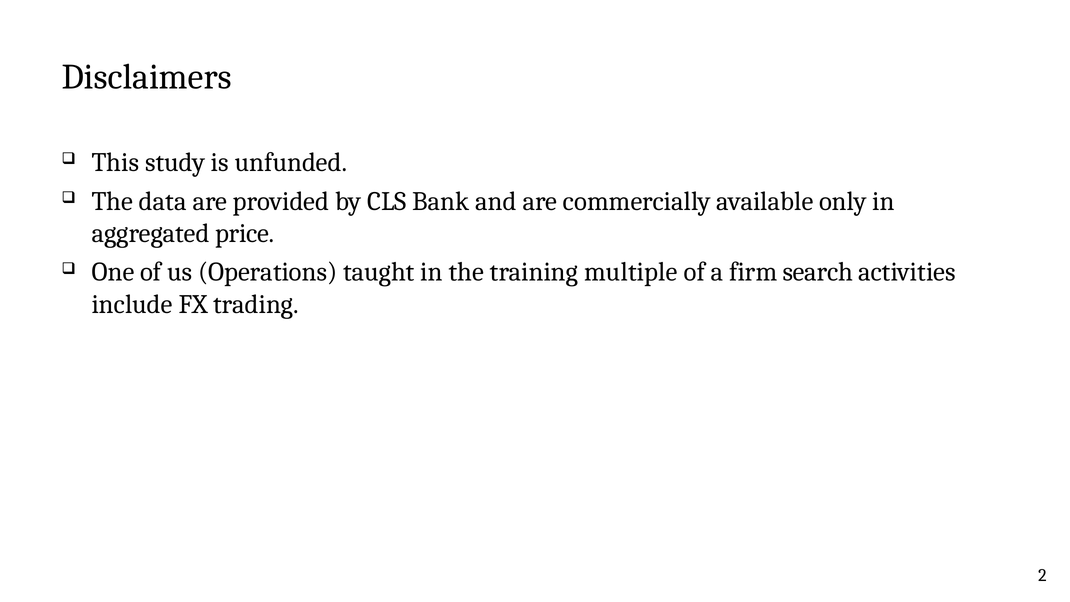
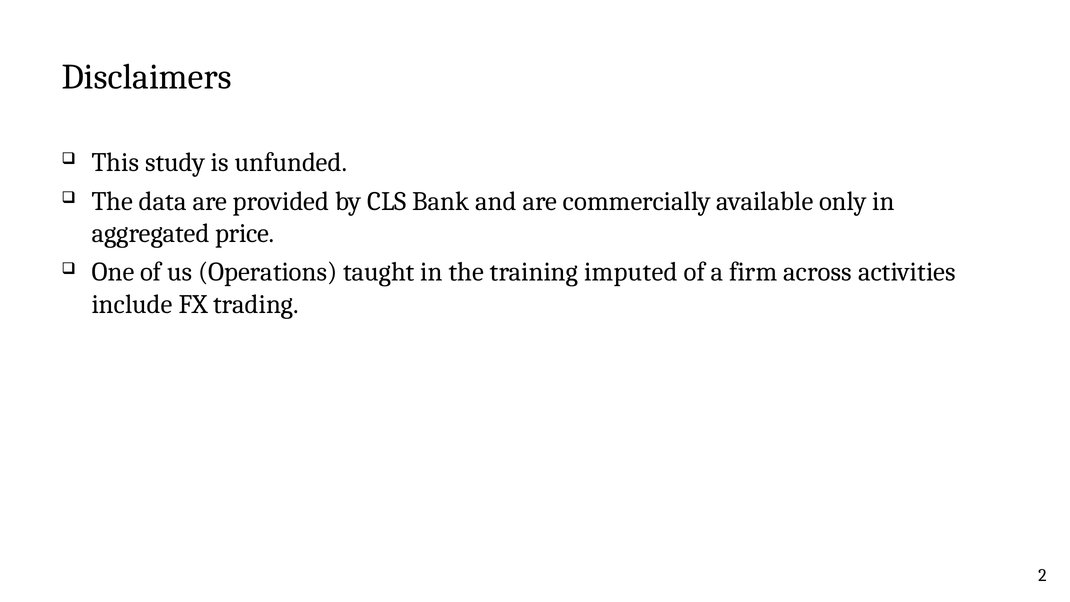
multiple: multiple -> imputed (631, 272)
search: search -> across (818, 272)
